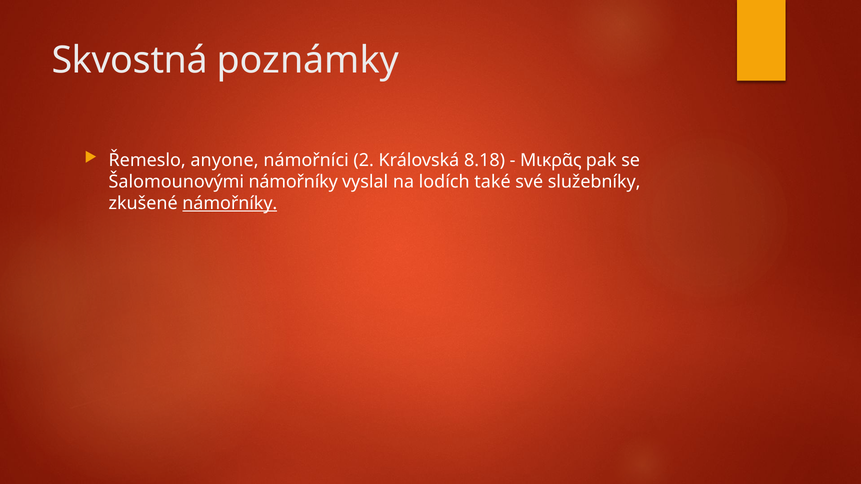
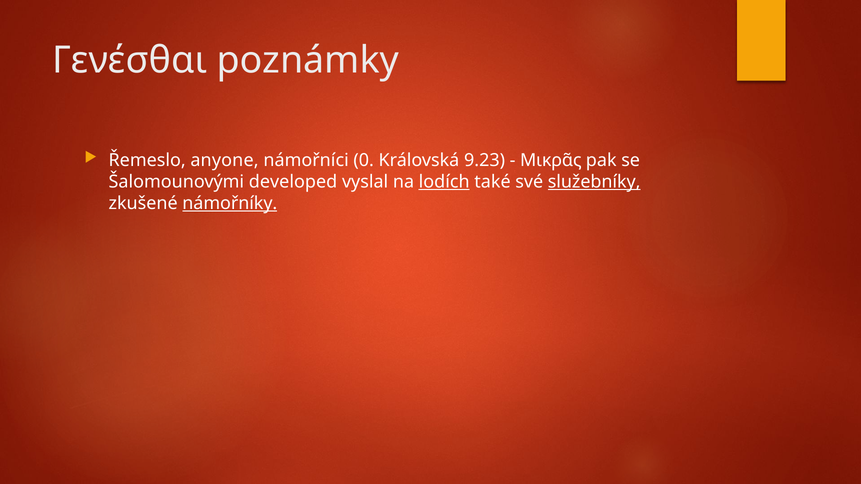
Skvostná: Skvostná -> Γενέσθαι (130, 60)
2: 2 -> 0 (364, 160)
8.18: 8.18 -> 9.23 (485, 160)
Šalomounovými námořníky: námořníky -> developed (293, 182)
lodích underline: none -> present (444, 182)
služebníky underline: none -> present (594, 182)
